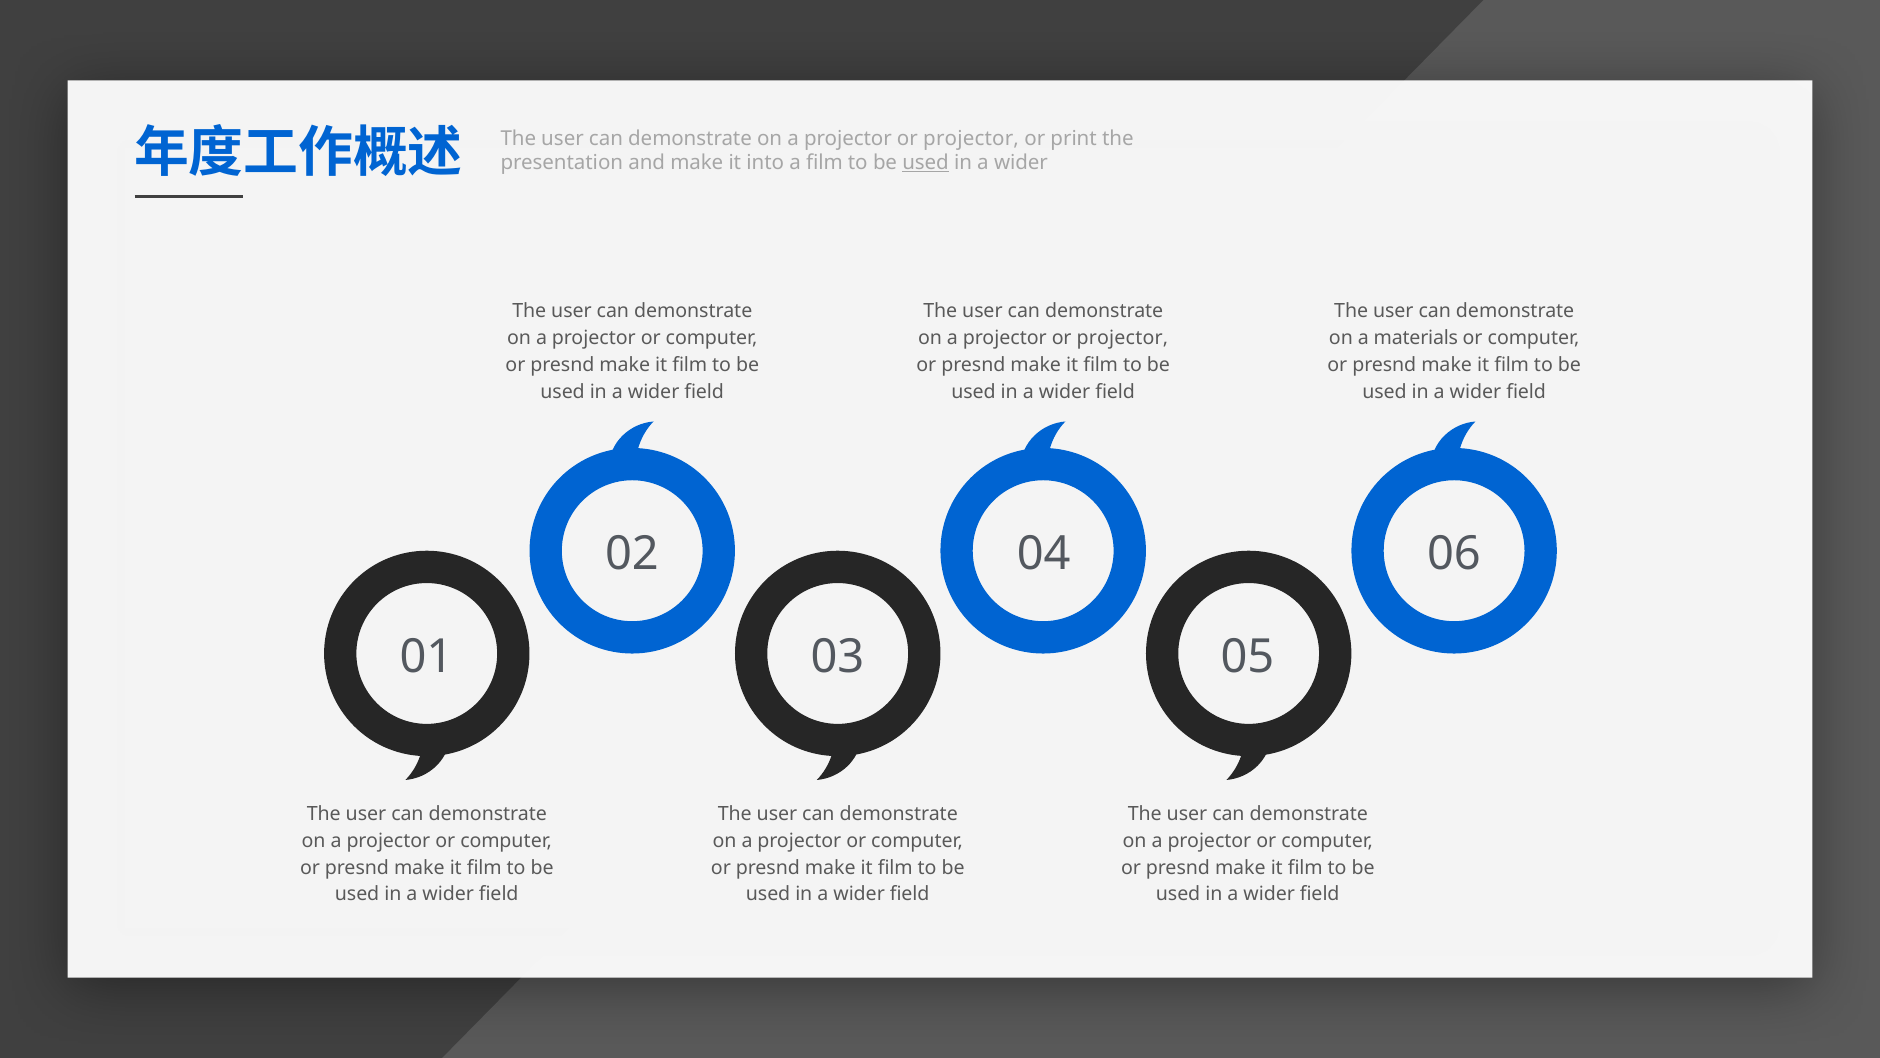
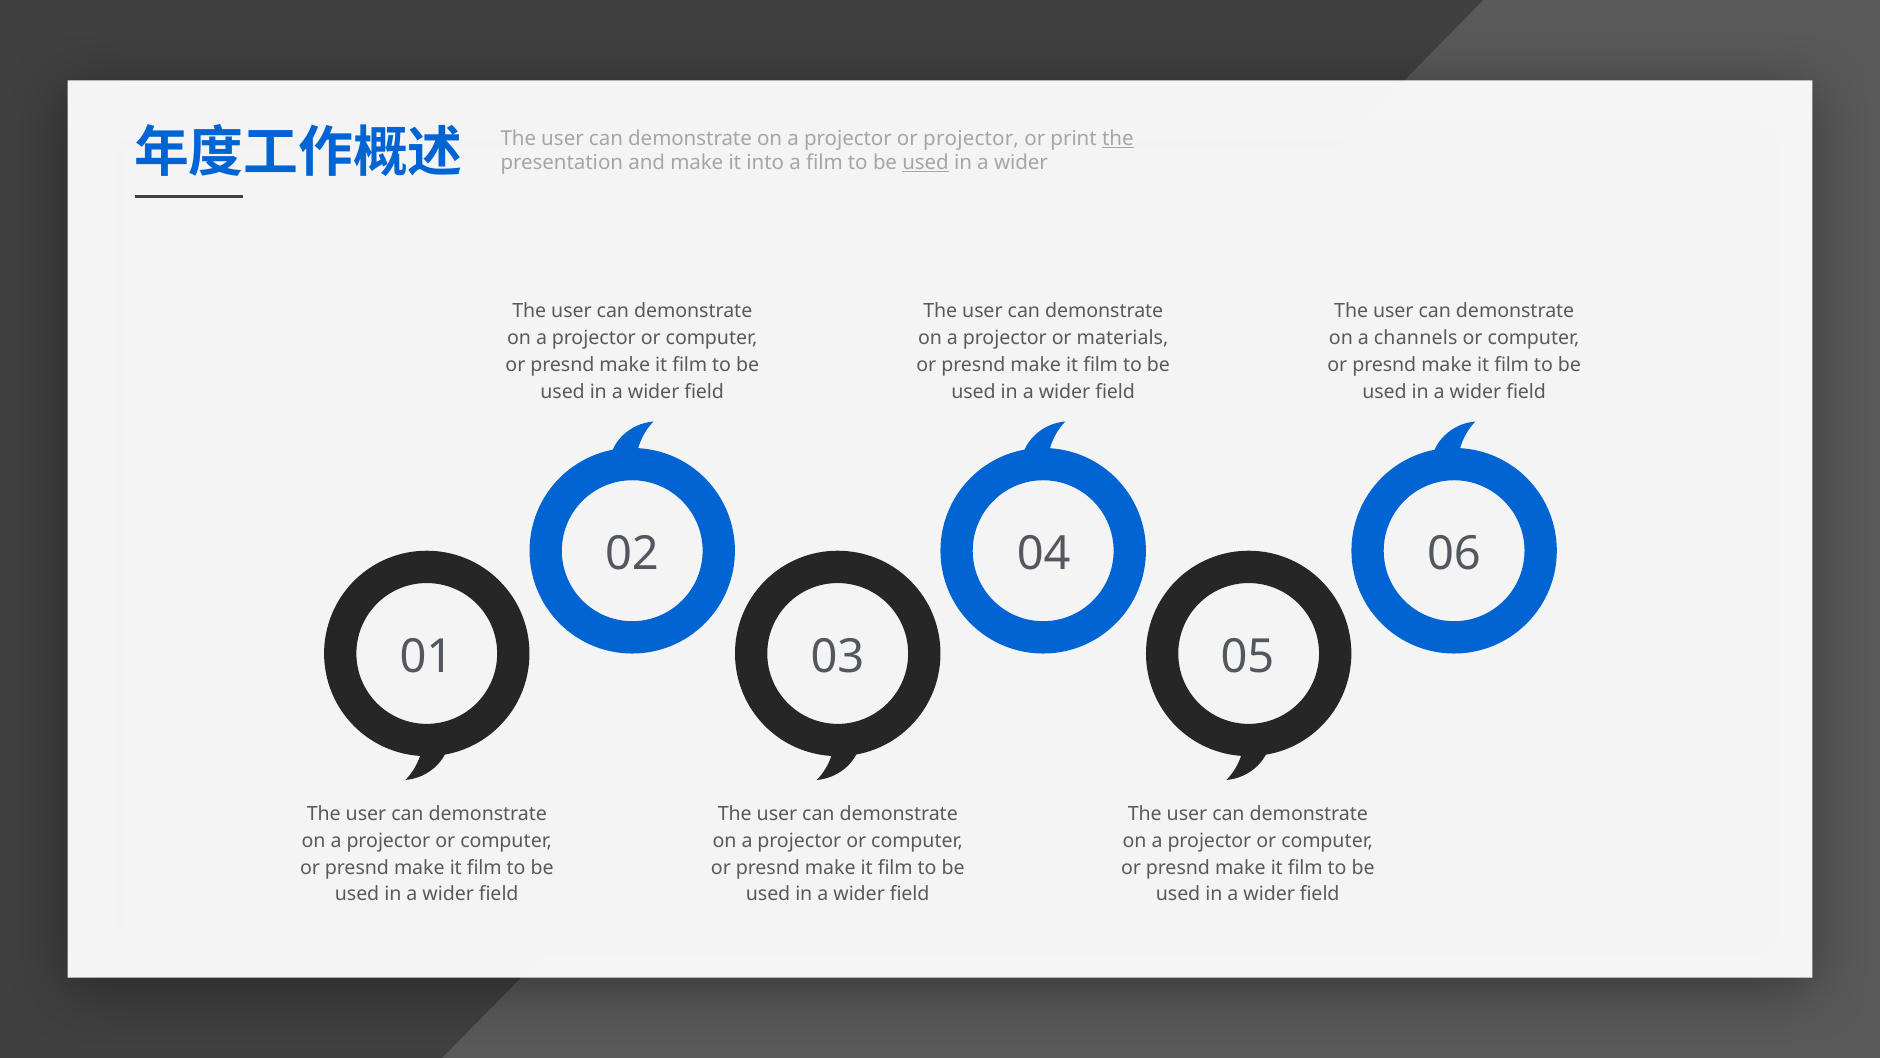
the underline: none -> present (1118, 138)
projector: projector -> materials (1122, 338)
materials: materials -> channels (1416, 338)
